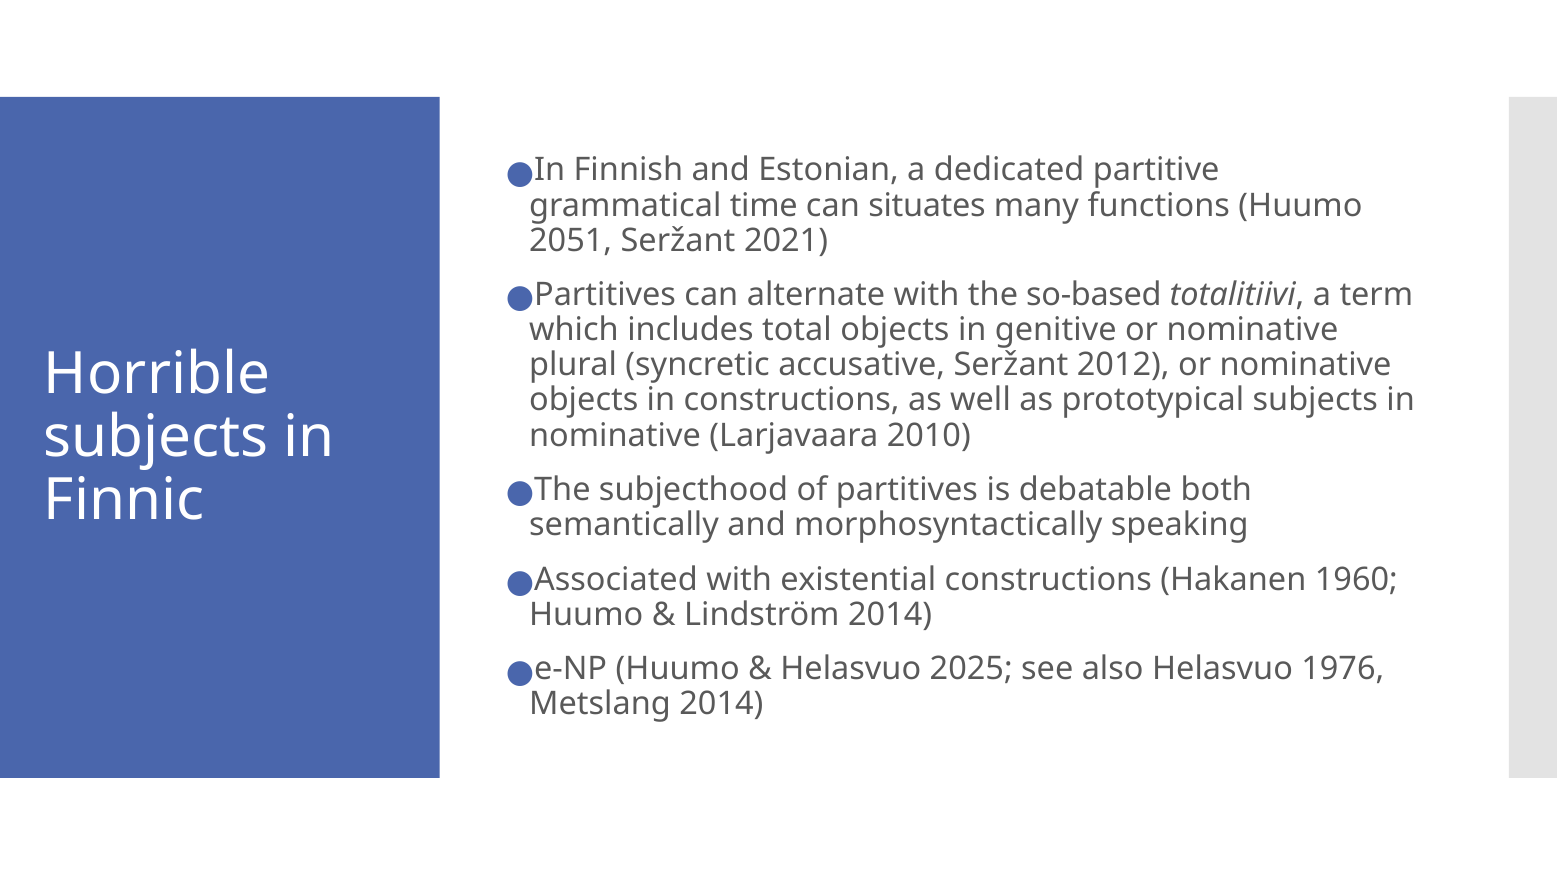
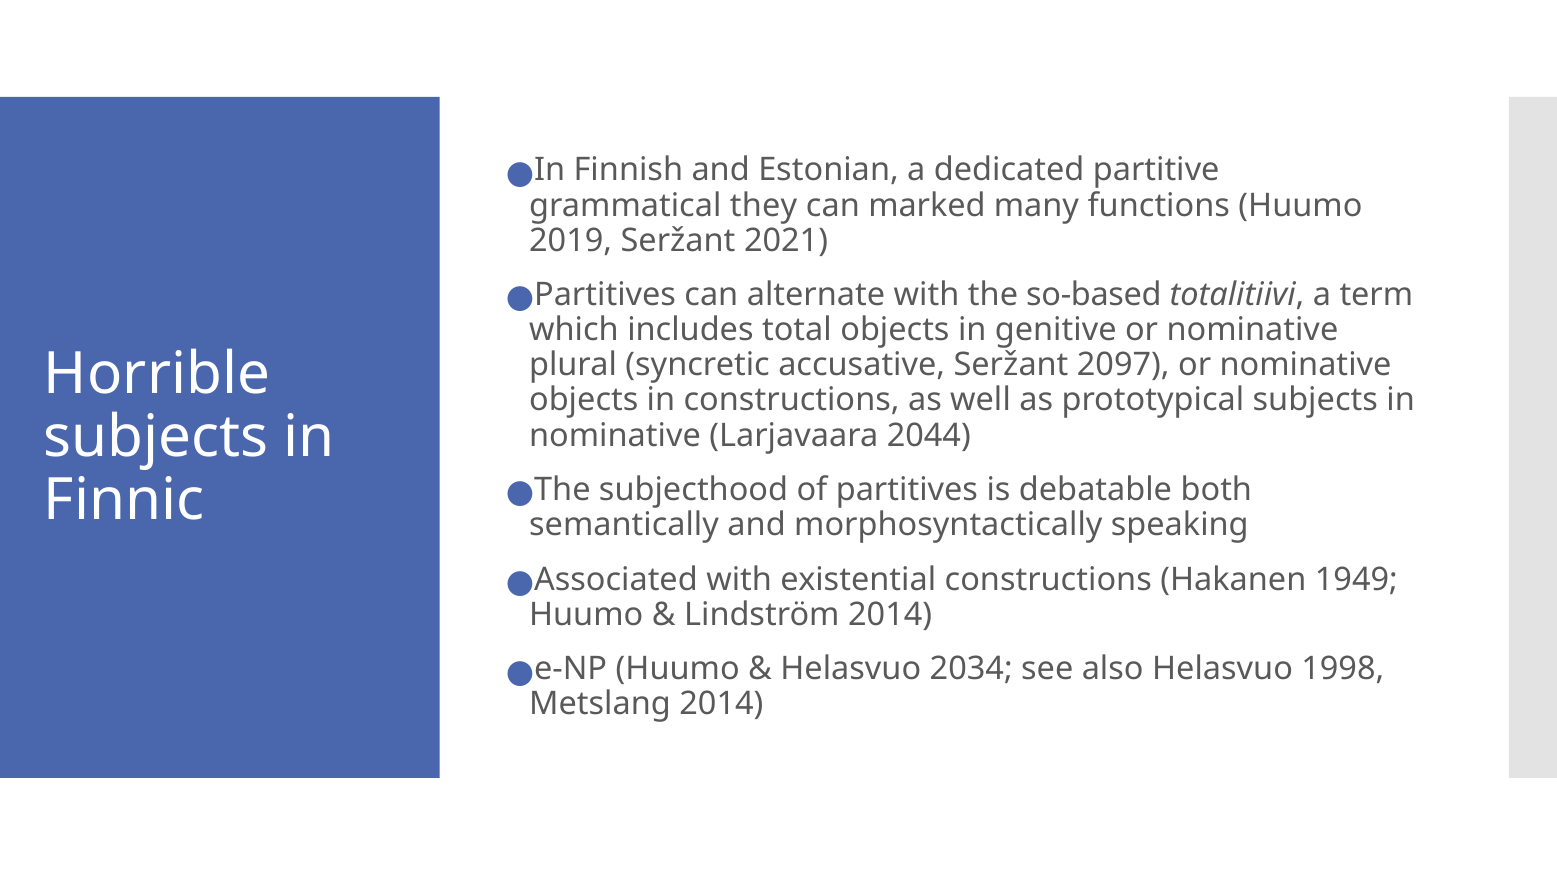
time: time -> they (763, 205)
situates: situates -> marked (927, 205)
2051: 2051 -> 2019 (571, 240)
2012: 2012 -> 2097 (1123, 365)
2010: 2010 -> 2044 (929, 435)
1960: 1960 -> 1949 (1356, 579)
2025: 2025 -> 2034 (971, 669)
1976: 1976 -> 1998 (1343, 669)
